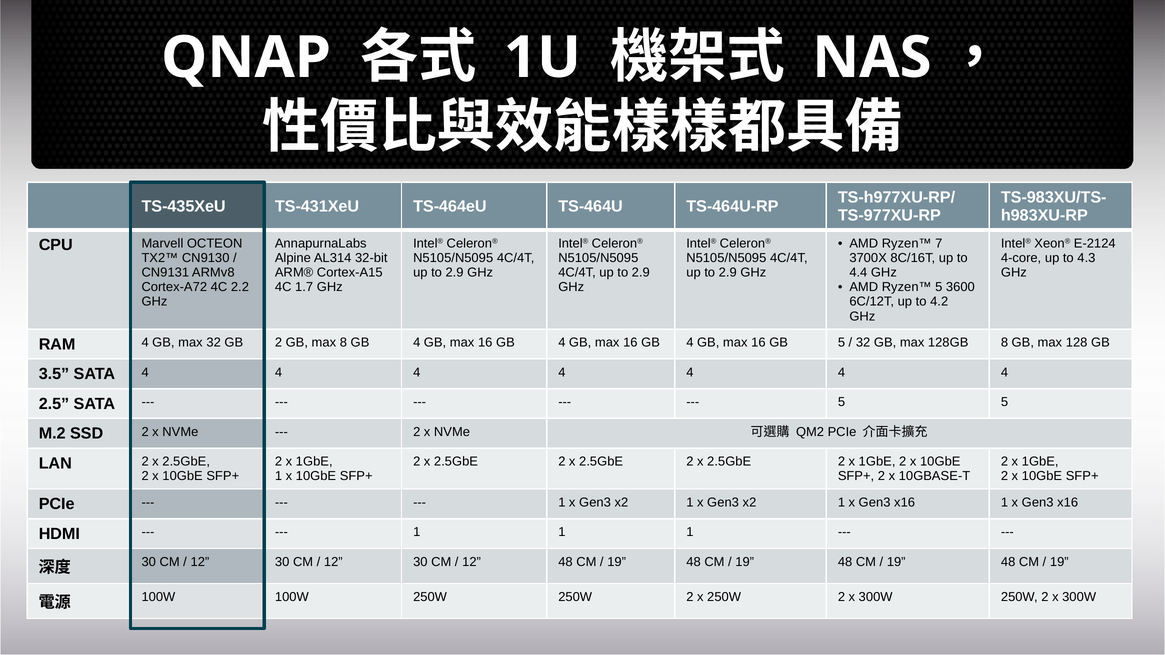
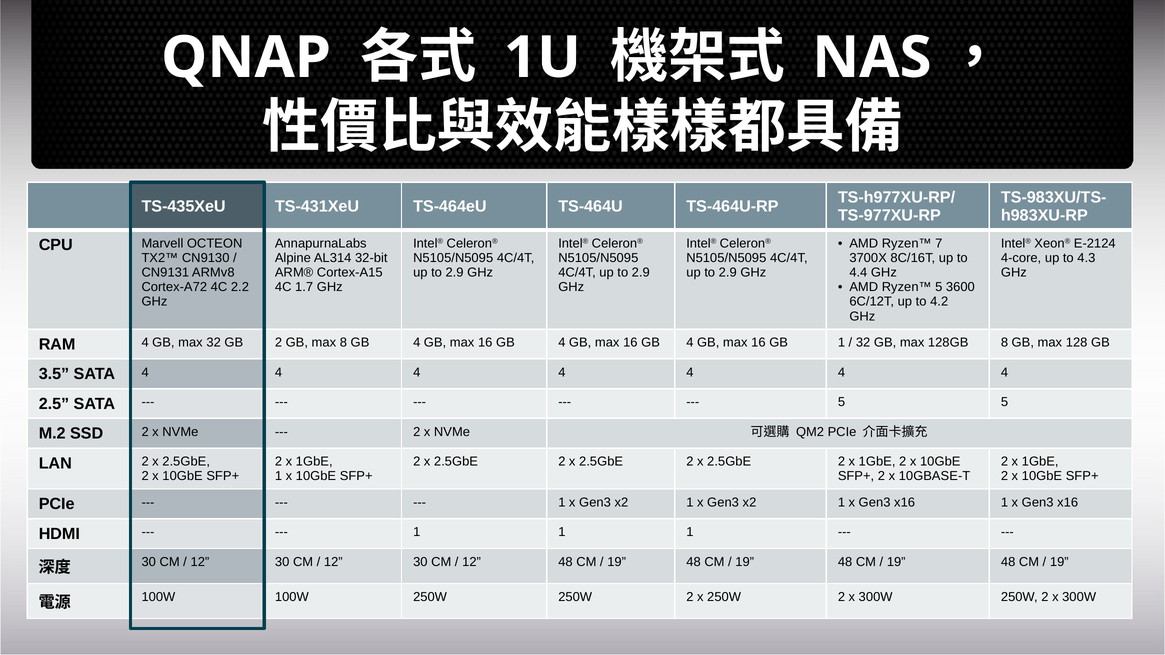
GB 5: 5 -> 1 (841, 343)
